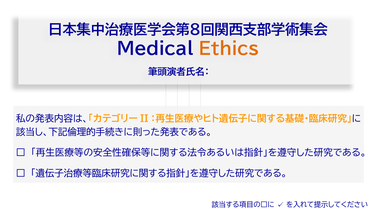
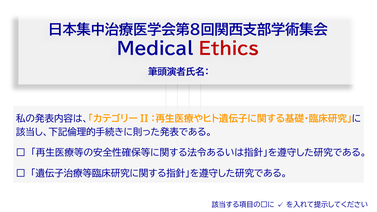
Ethics colour: orange -> red (229, 49)
